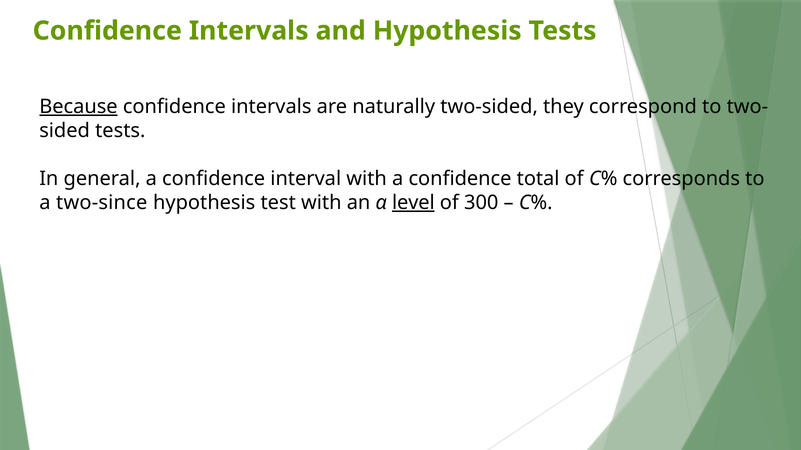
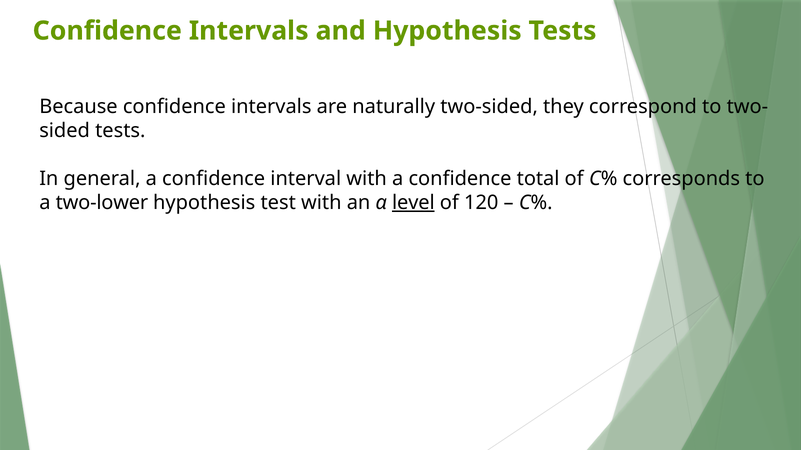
Because underline: present -> none (78, 107)
two-since: two-since -> two-lower (102, 203)
300: 300 -> 120 (481, 203)
